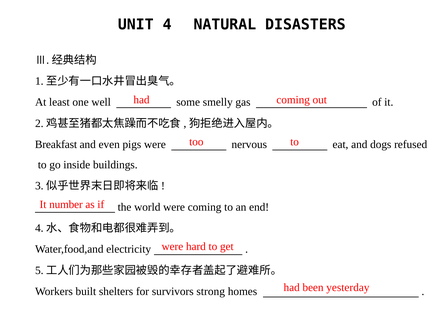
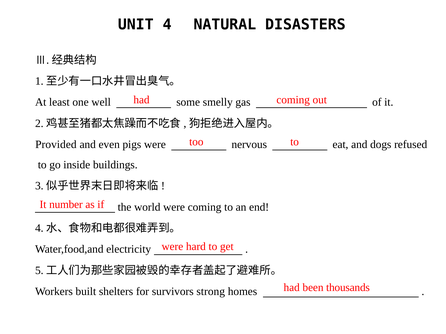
Breakfast: Breakfast -> Provided (56, 144)
yesterday: yesterday -> thousands (348, 287)
